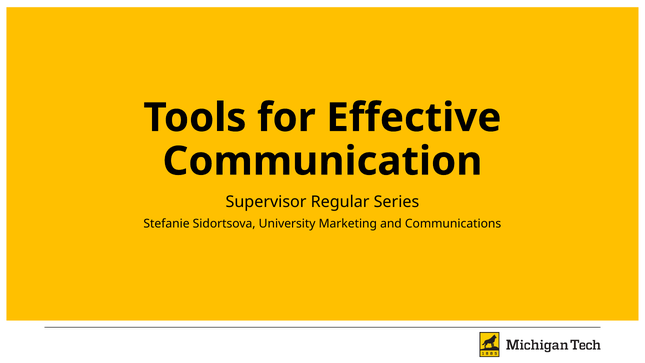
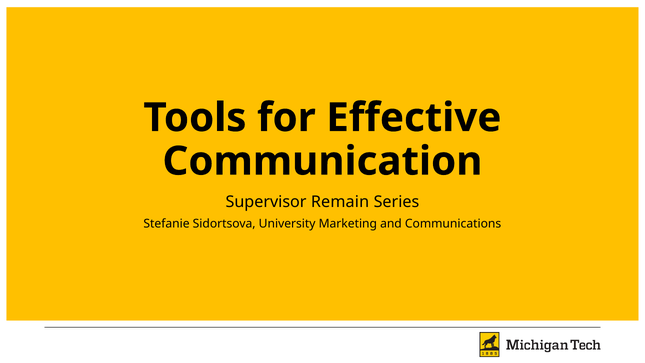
Regular: Regular -> Remain (340, 202)
